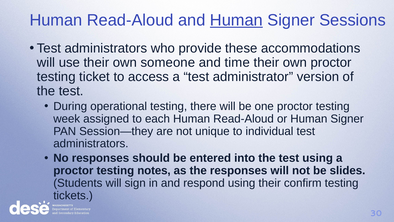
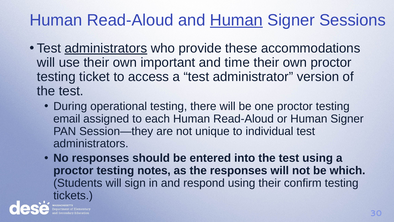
administrators underline: none -> present (106, 48)
someone: someone -> important (168, 62)
week: week -> email (67, 119)
slides: slides -> which (348, 170)
